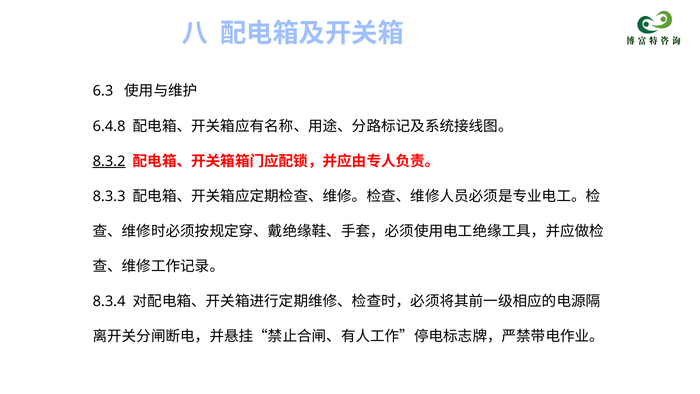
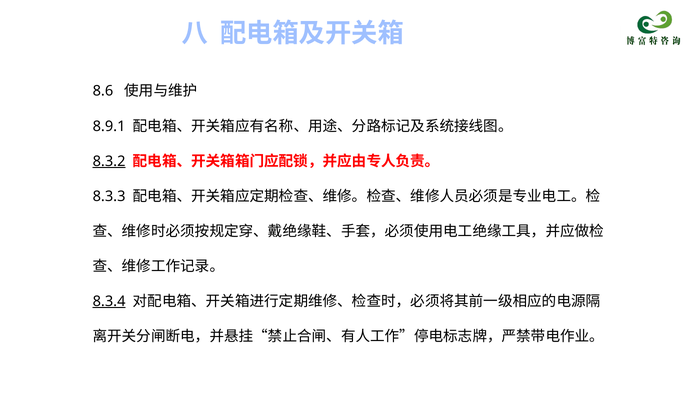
6.3: 6.3 -> 8.6 (103, 91)
6.4.8: 6.4.8 -> 8.9.1 (109, 126)
8.3.4 underline: none -> present (109, 301)
